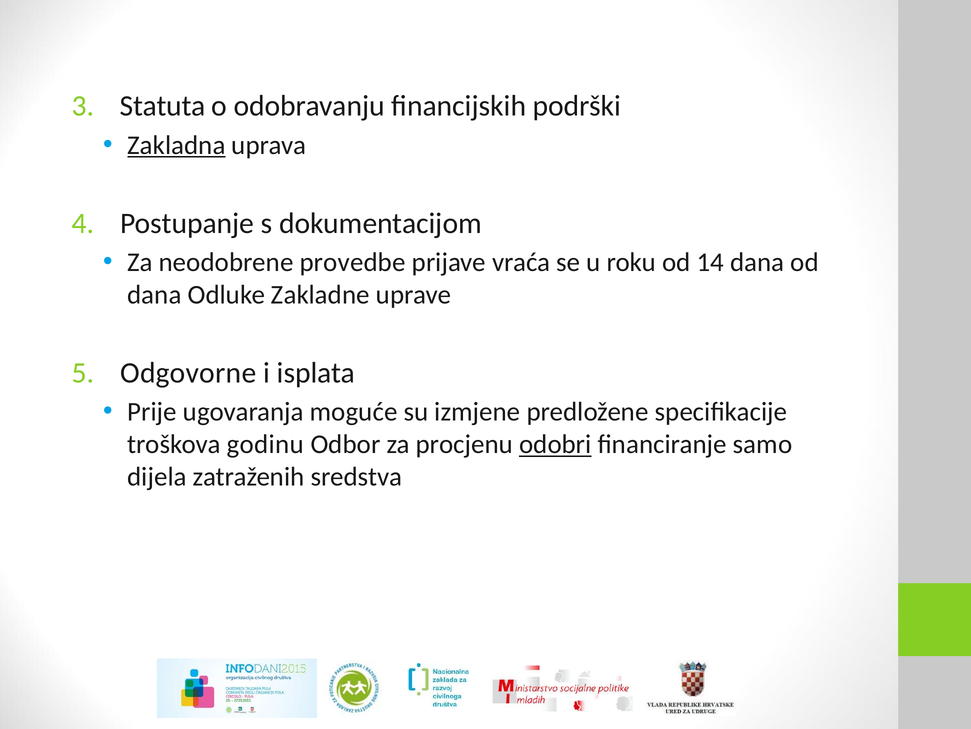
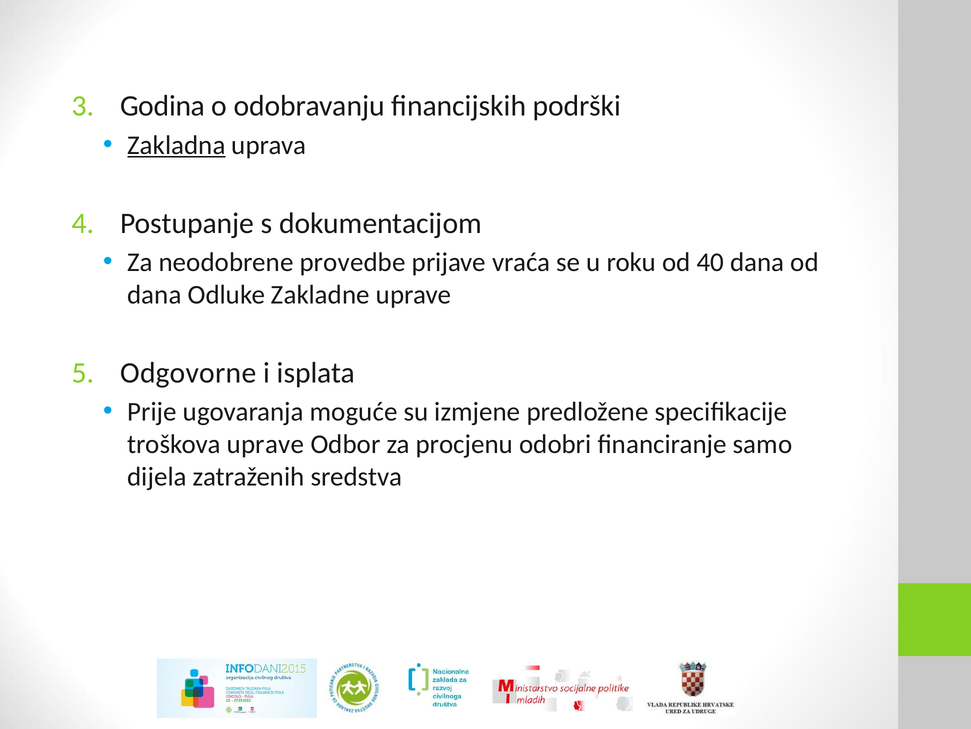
Statuta: Statuta -> Godina (163, 106)
14: 14 -> 40 (710, 262)
troškova godinu: godinu -> uprave (265, 444)
odobri underline: present -> none (555, 444)
